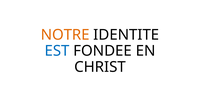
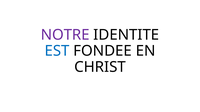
NOTRE colour: orange -> purple (65, 35)
